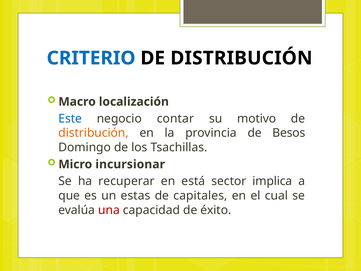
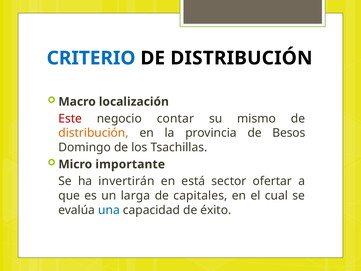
Este colour: blue -> red (70, 118)
motivo: motivo -> mismo (257, 118)
incursionar: incursionar -> importante (130, 164)
recuperar: recuperar -> invertirán (127, 181)
implica: implica -> ofertar (272, 181)
estas: estas -> larga (135, 195)
una colour: red -> blue (109, 210)
